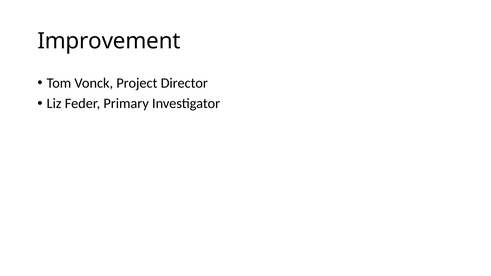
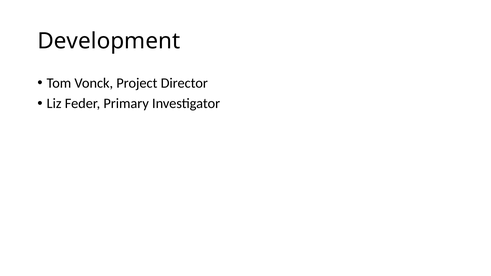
Improvement: Improvement -> Development (109, 41)
